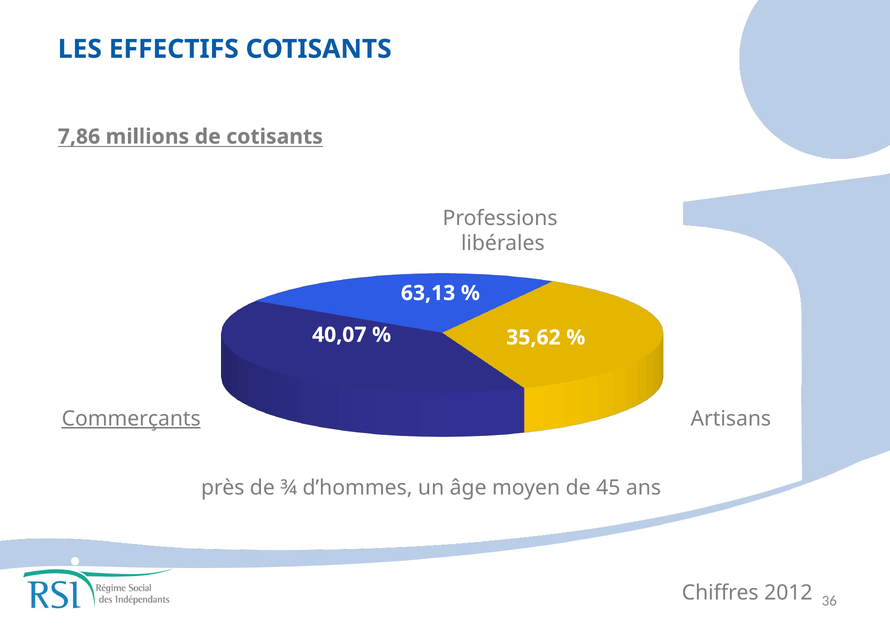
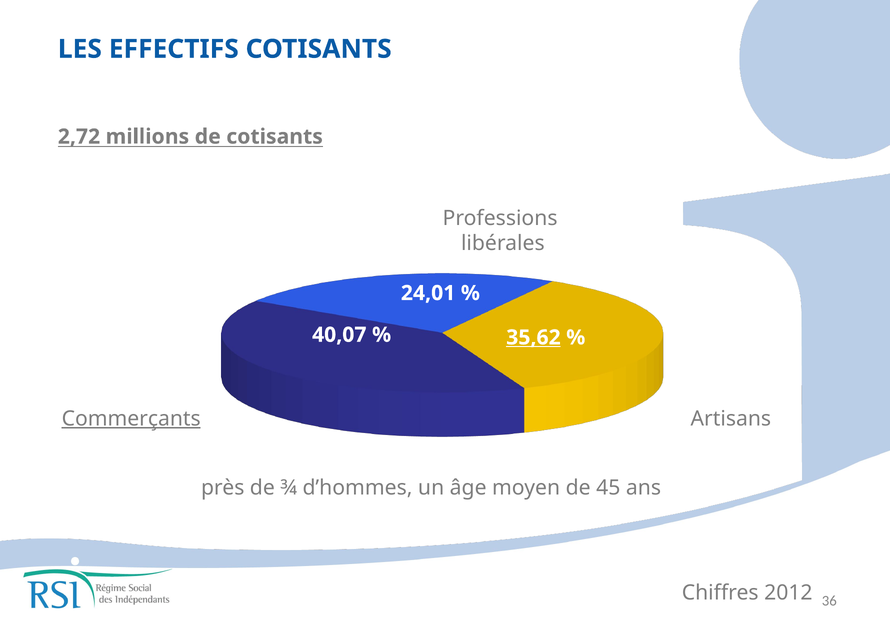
7,86: 7,86 -> 2,72 (79, 137)
63,13: 63,13 -> 24,01 (428, 293)
35,62 underline: none -> present (533, 338)
